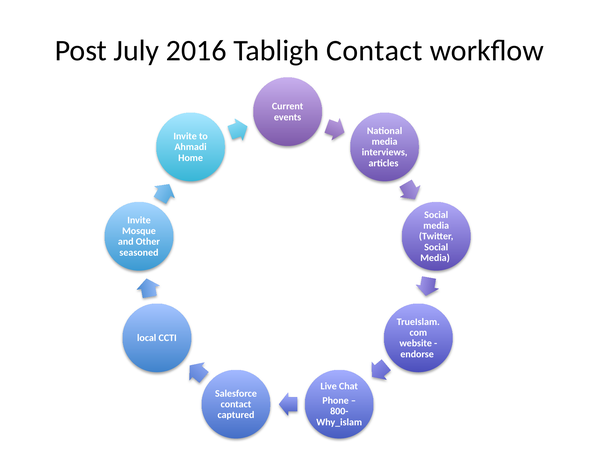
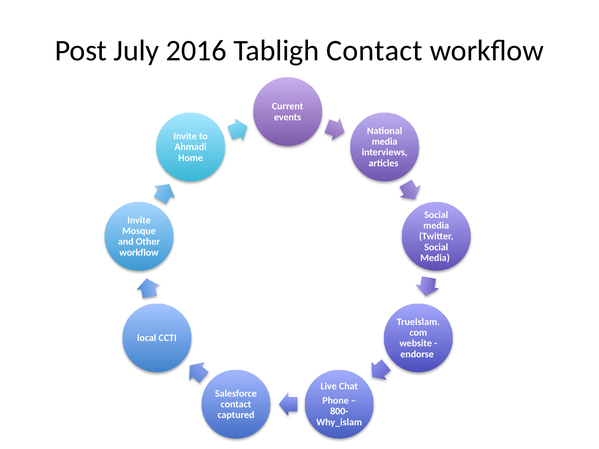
seasoned: seasoned -> workflow (139, 253)
